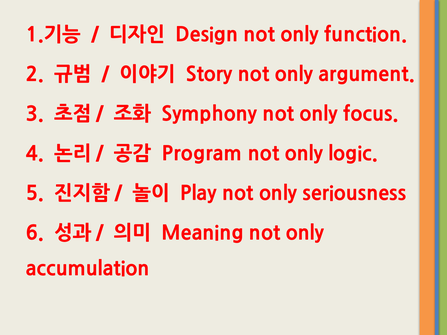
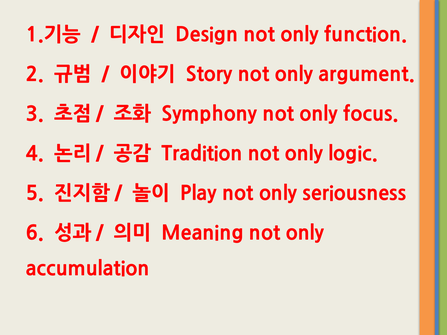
Program: Program -> Tradition (202, 154)
